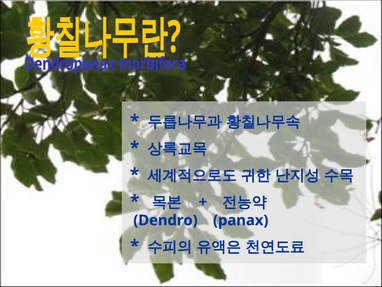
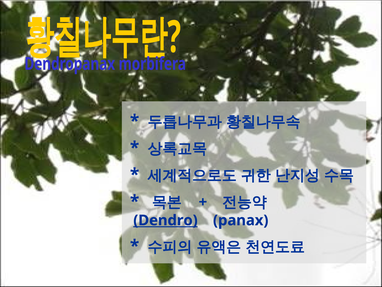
Dendro underline: none -> present (165, 220)
